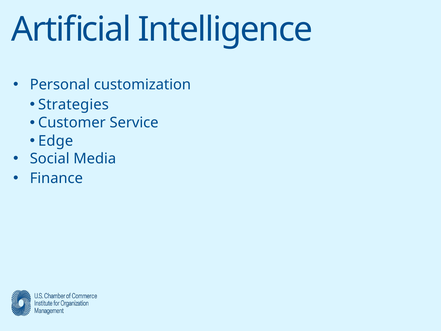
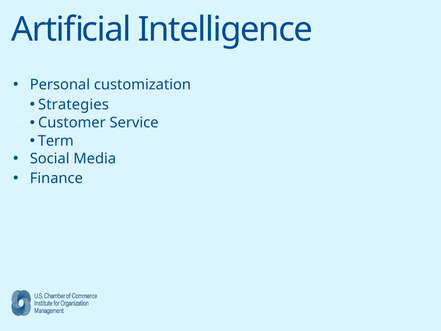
Edge: Edge -> Term (56, 141)
